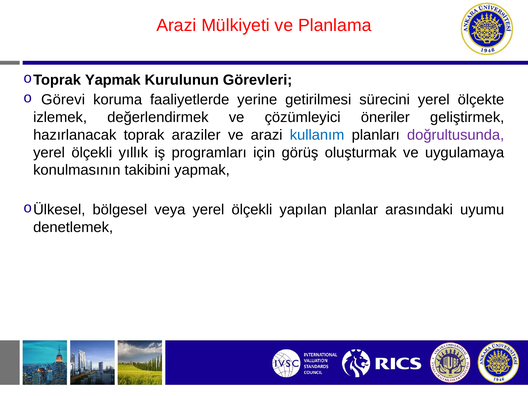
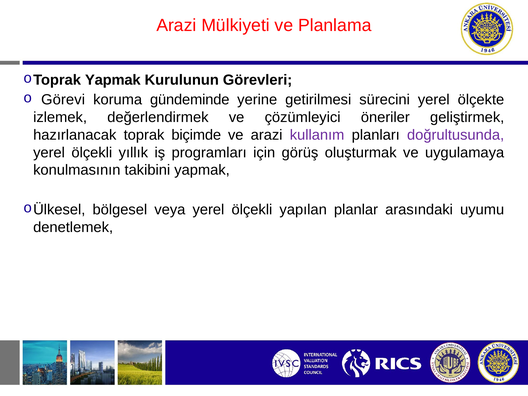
faaliyetlerde: faaliyetlerde -> gündeminde (190, 100)
araziler: araziler -> biçimde (196, 135)
kullanım colour: blue -> purple (317, 135)
